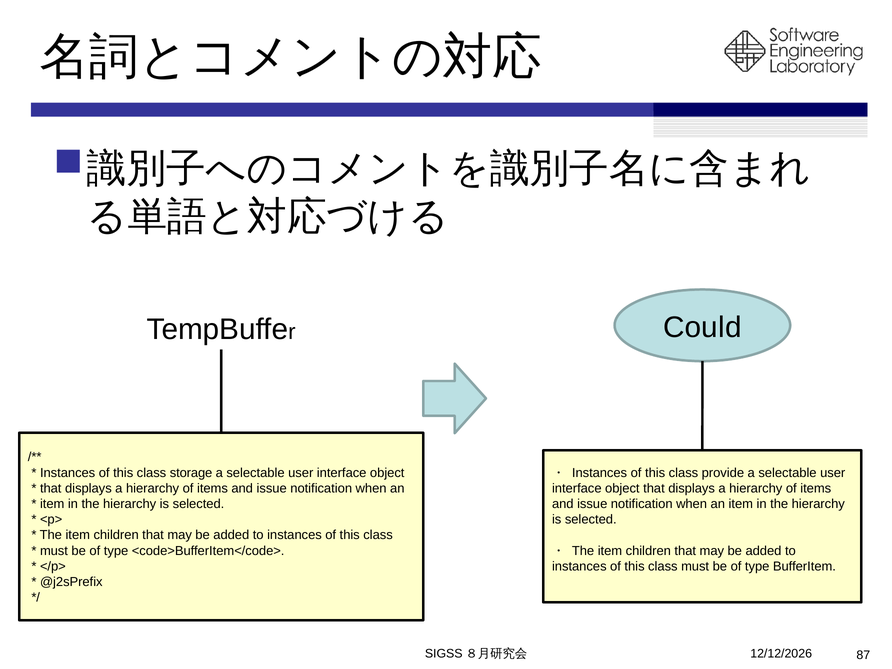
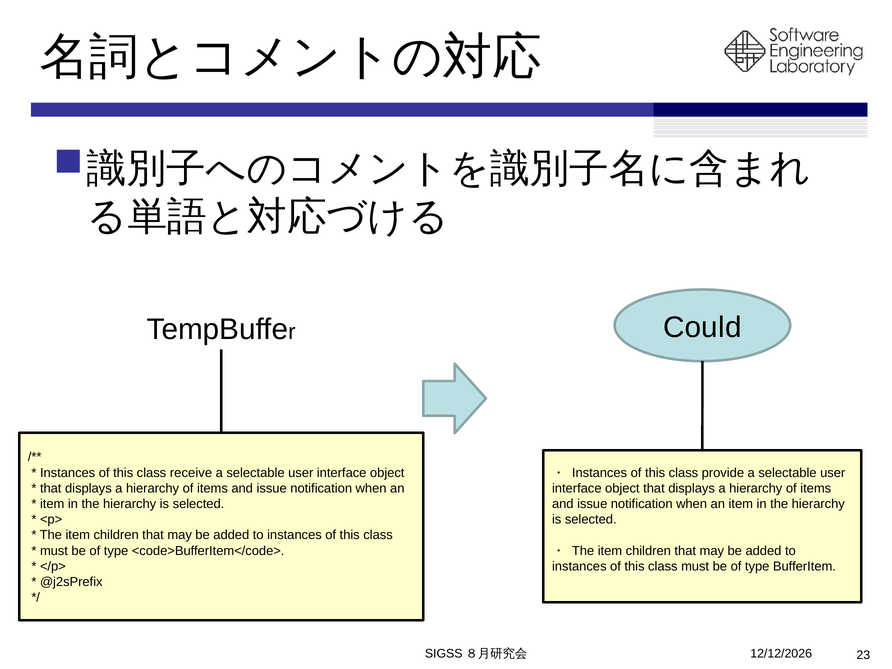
storage: storage -> receive (191, 473)
87: 87 -> 23 (863, 655)
